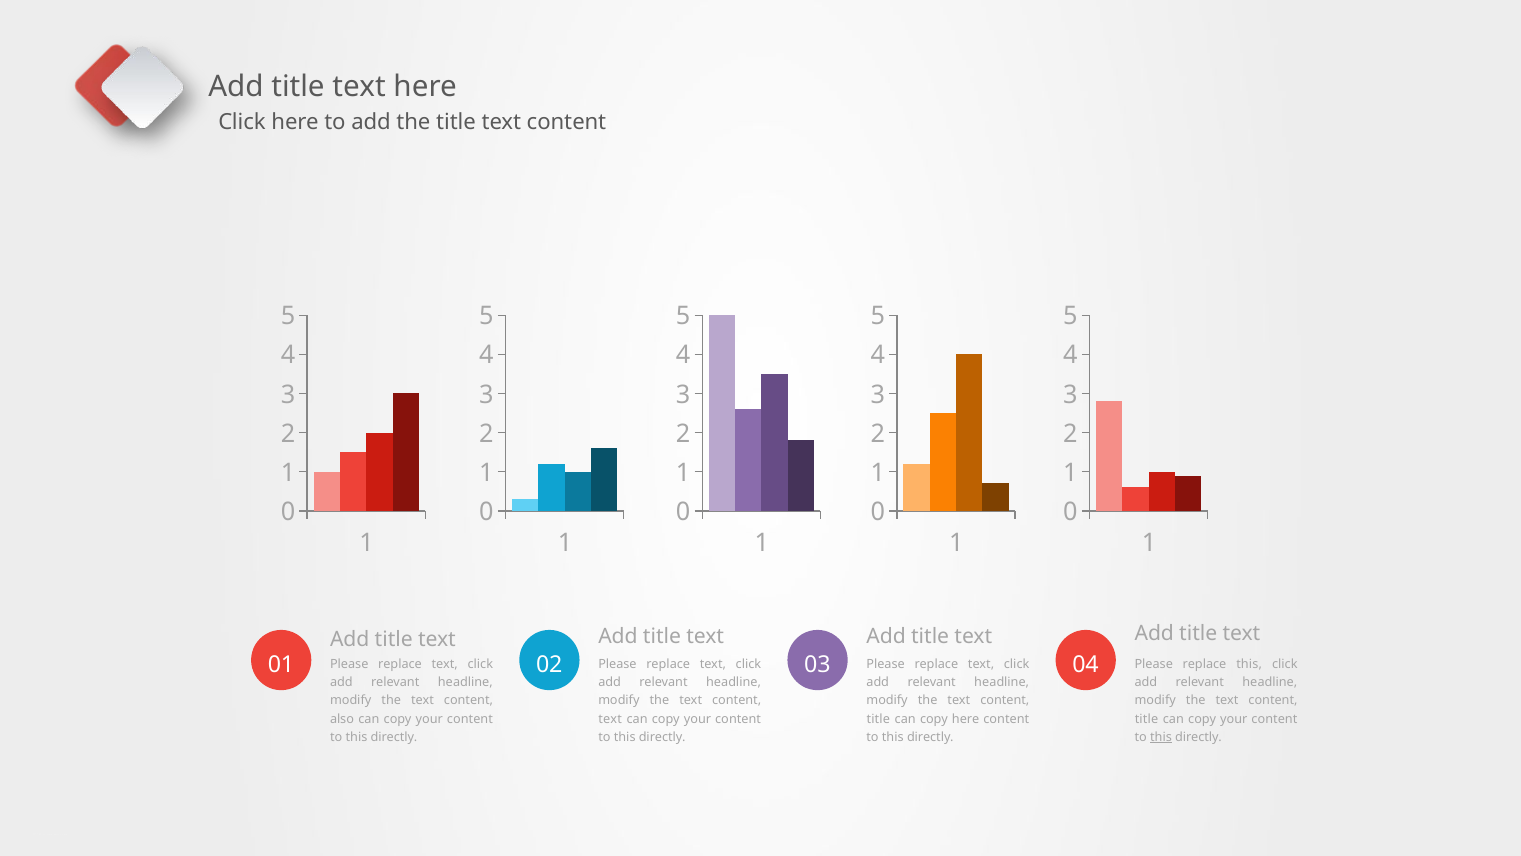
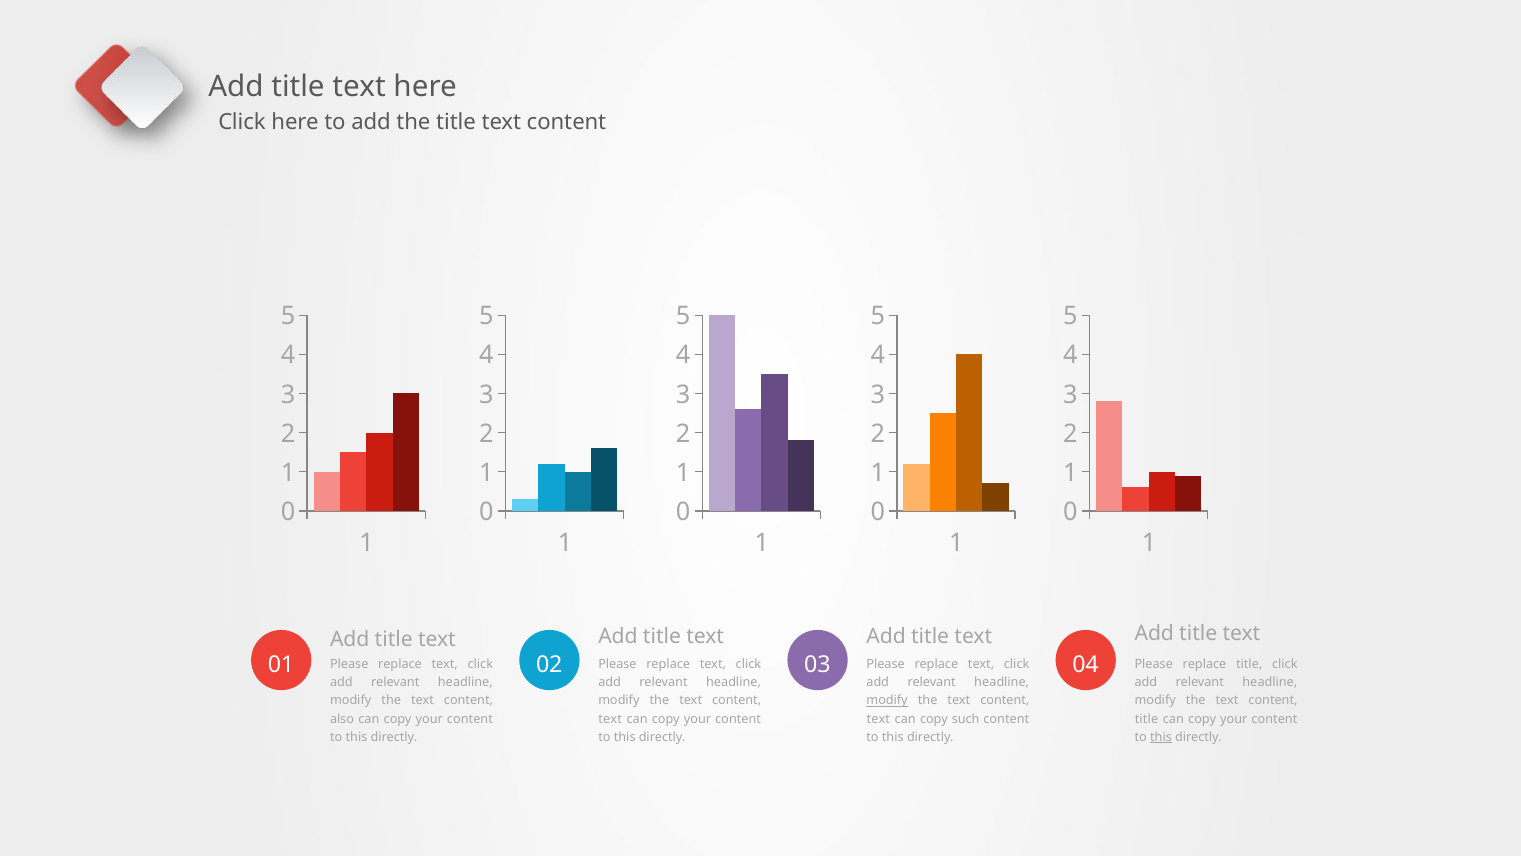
replace this: this -> title (1249, 664)
modify underline: none -> present (887, 700)
title: title -> text (878, 719)
copy here: here -> such (966, 719)
